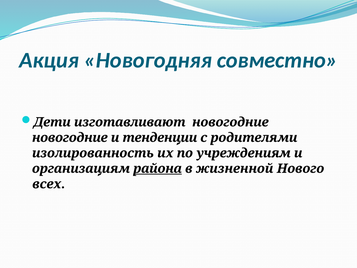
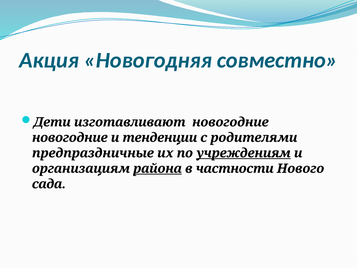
изолированность: изолированность -> предпраздничные (93, 153)
учреждениям underline: none -> present (243, 153)
жизненной: жизненной -> частности (235, 168)
всех: всех -> сада (49, 184)
